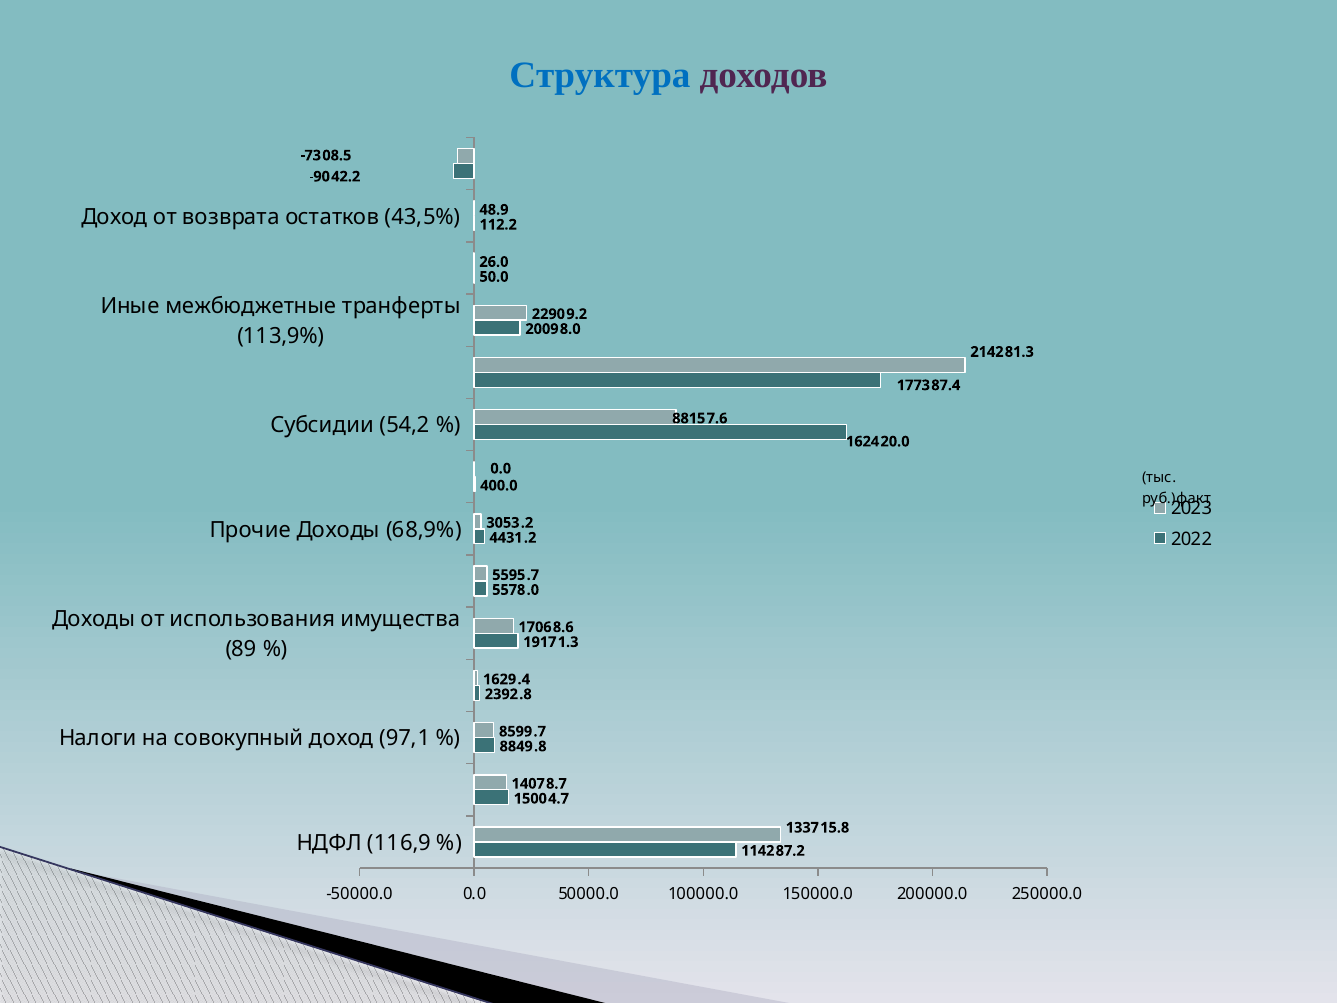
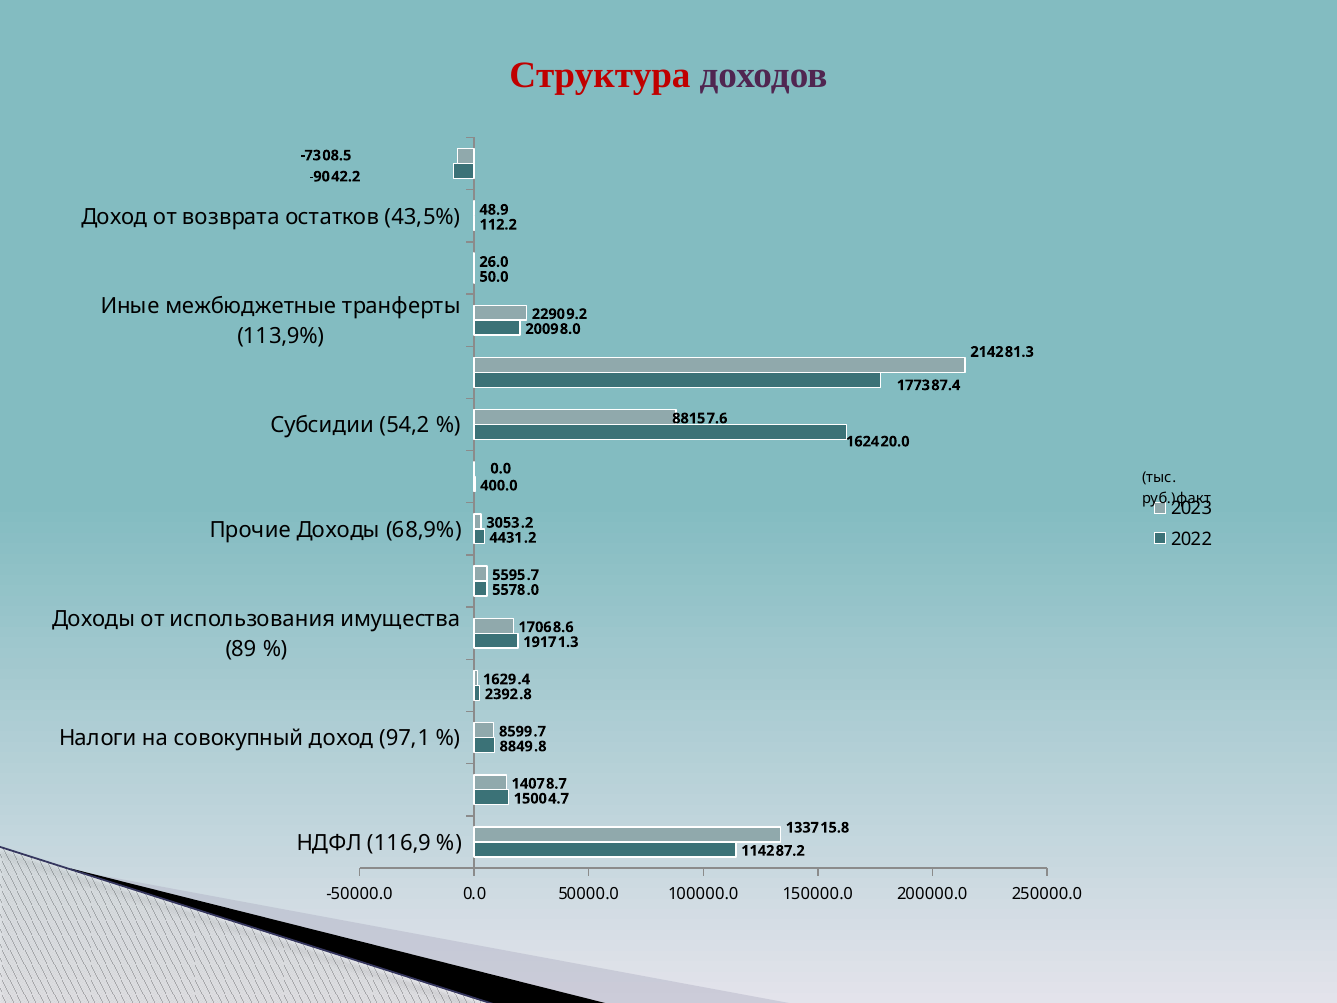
Структура colour: blue -> red (600, 75)
